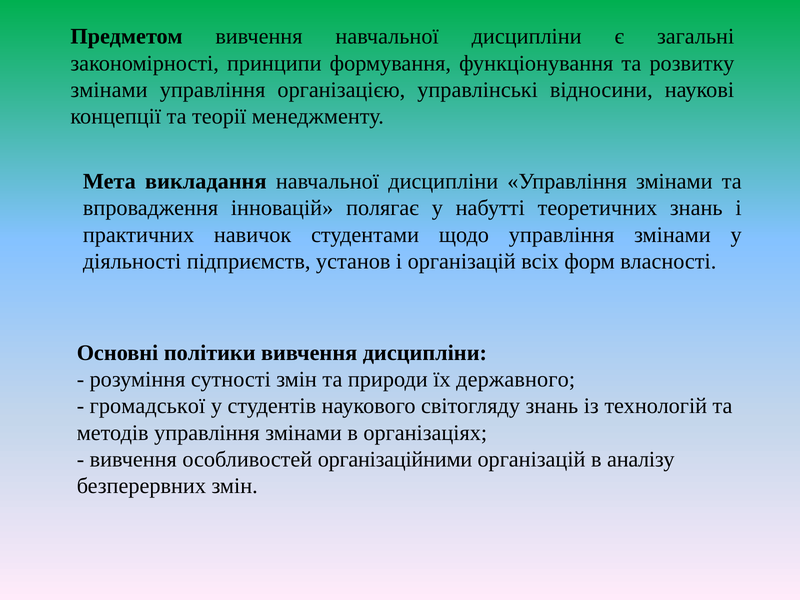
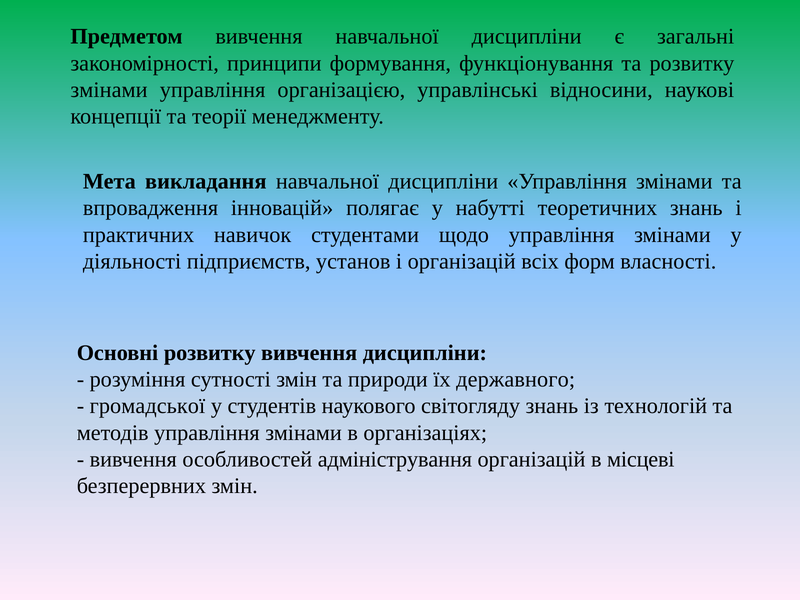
Основні політики: політики -> розвитку (210, 353)
організаційними: організаційними -> адміністрування (395, 459)
аналізу: аналізу -> місцеві (641, 459)
